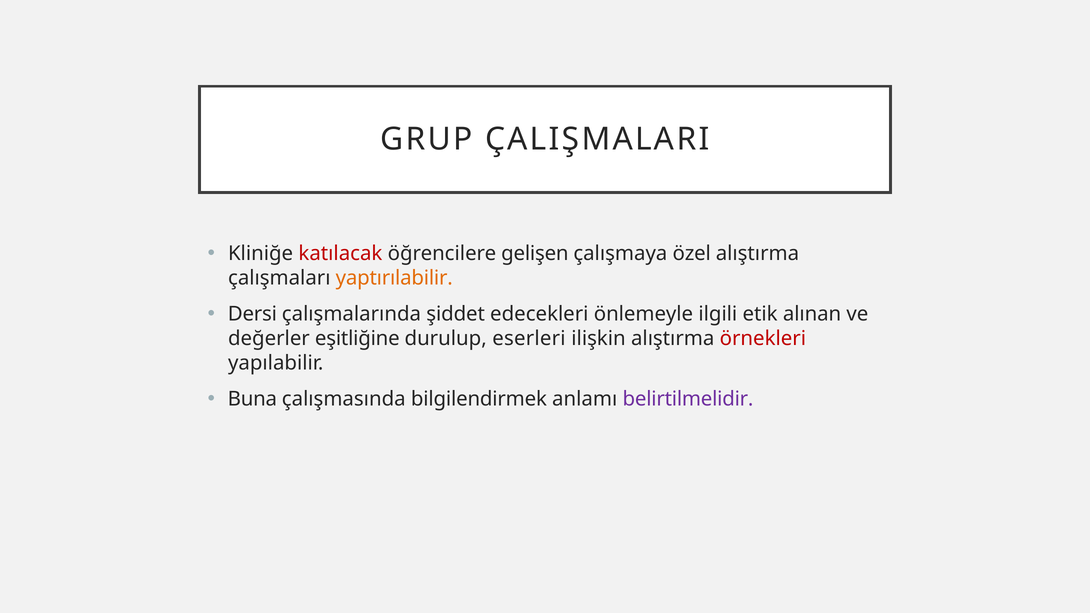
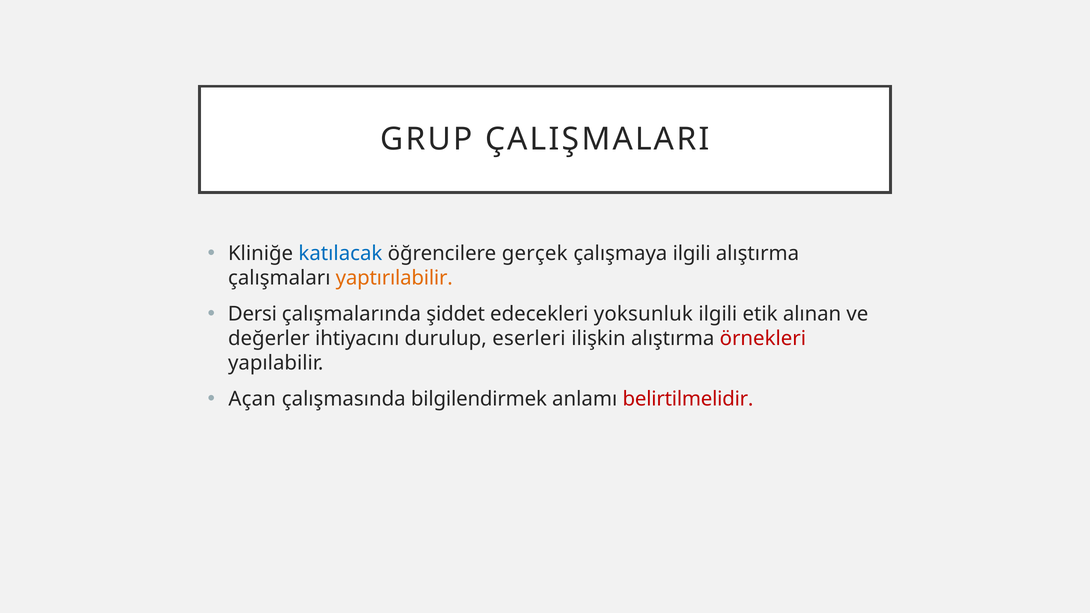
katılacak colour: red -> blue (340, 254)
gelişen: gelişen -> gerçek (535, 254)
çalışmaya özel: özel -> ilgili (692, 254)
önlemeyle: önlemeyle -> yoksunluk (643, 314)
eşitliğine: eşitliğine -> ihtiyacını (357, 339)
Buna: Buna -> Açan (252, 399)
belirtilmelidir colour: purple -> red (688, 399)
